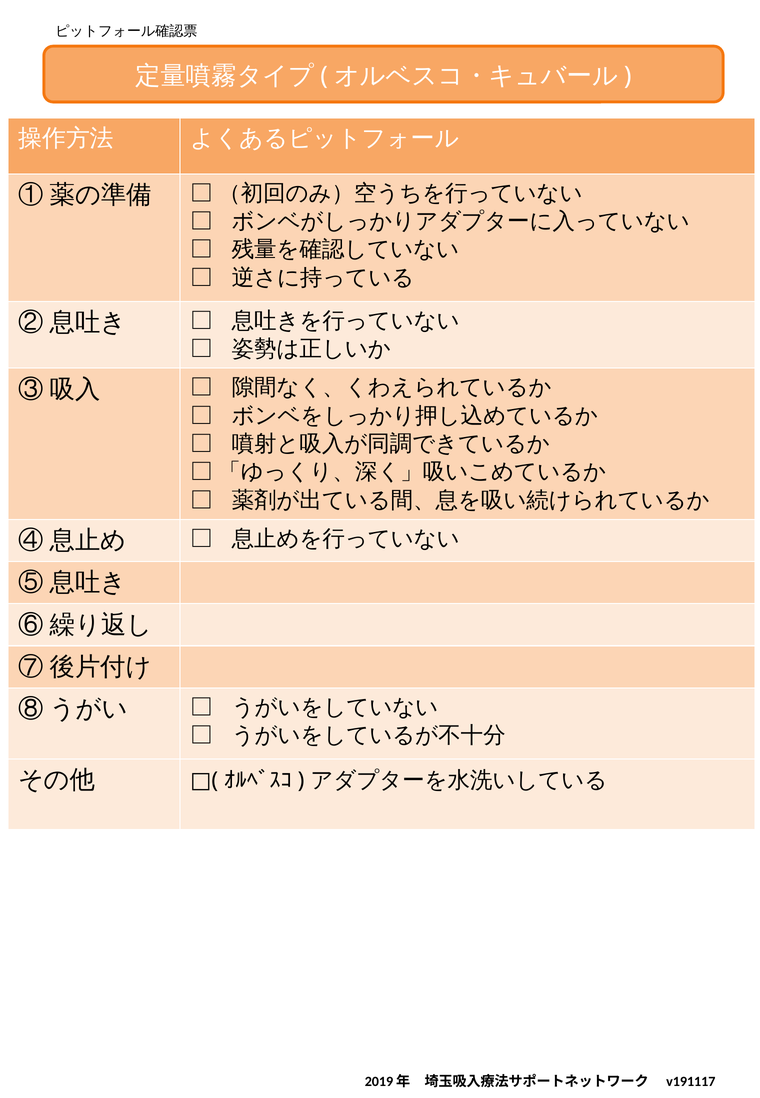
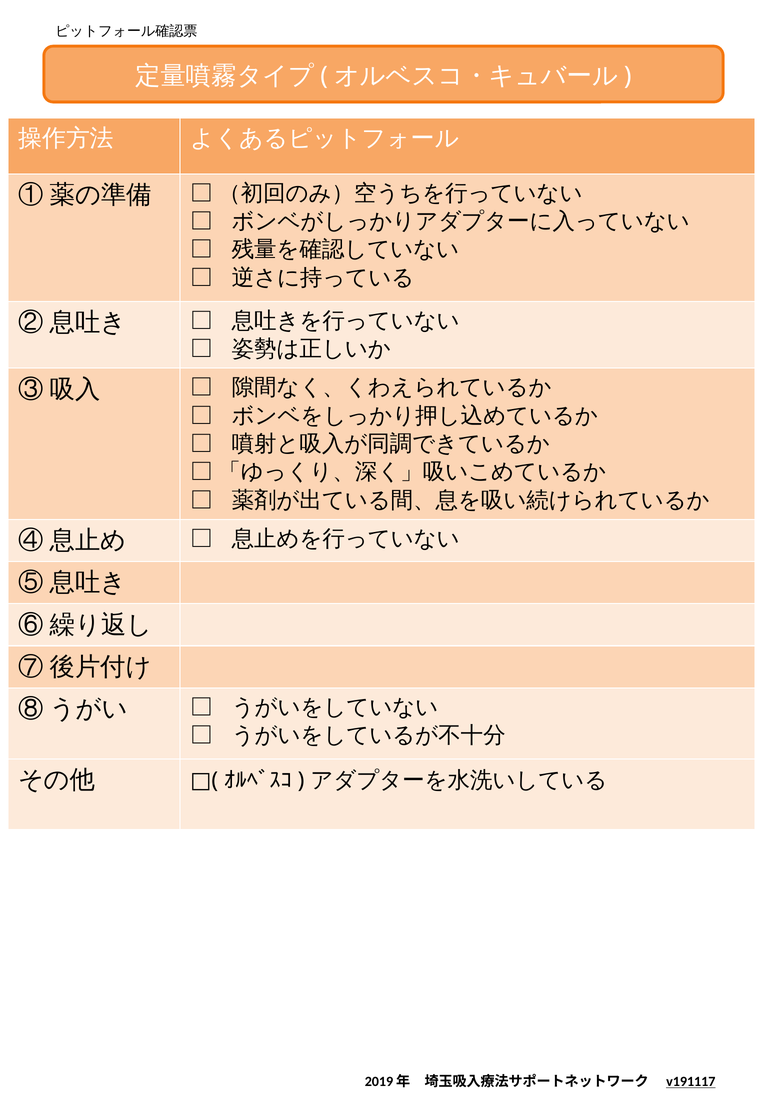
v191117 underline: none -> present (691, 1081)
